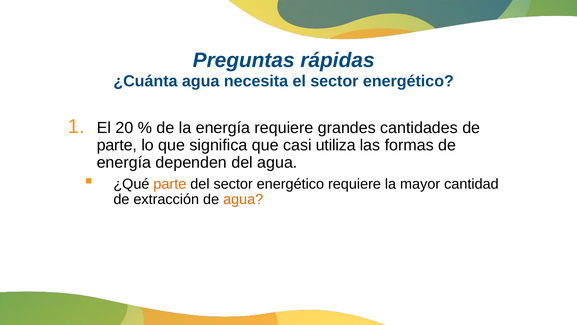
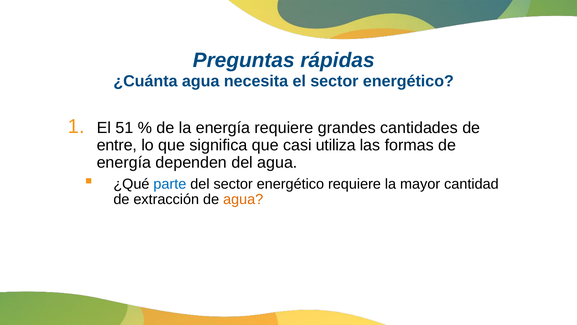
20: 20 -> 51 (124, 128)
parte: parte -> entre (117, 145)
parte colour: orange -> blue (170, 184)
